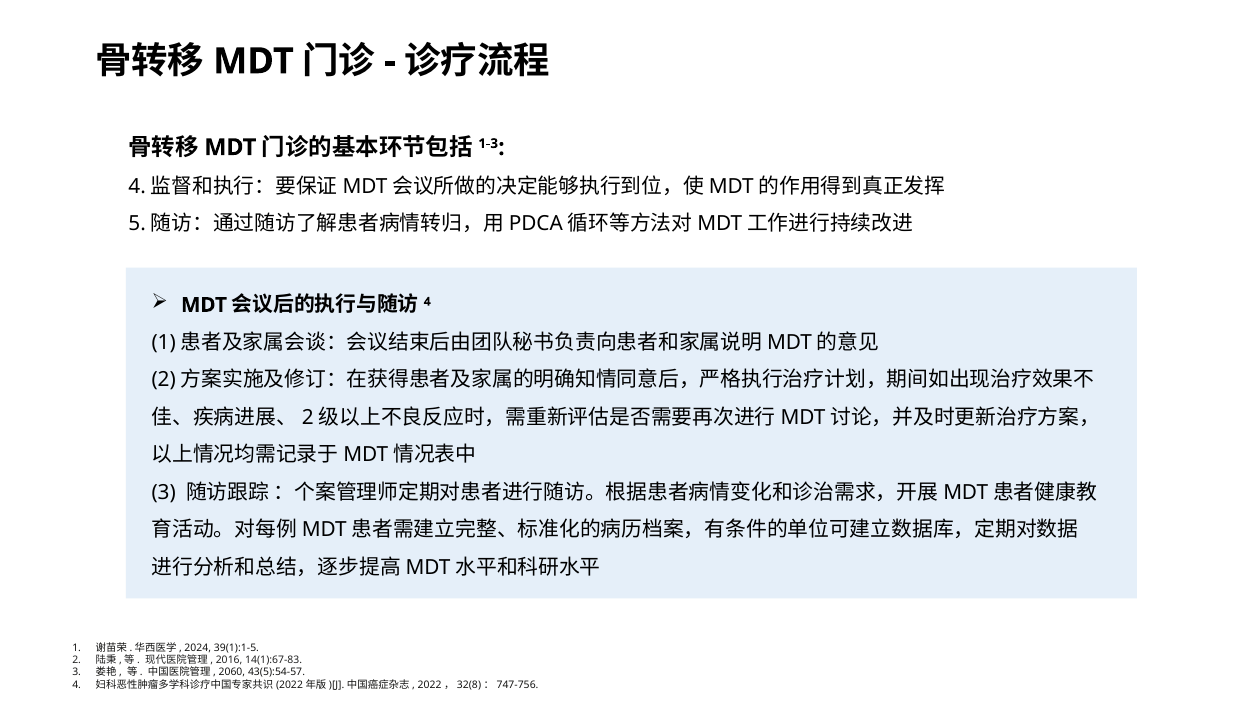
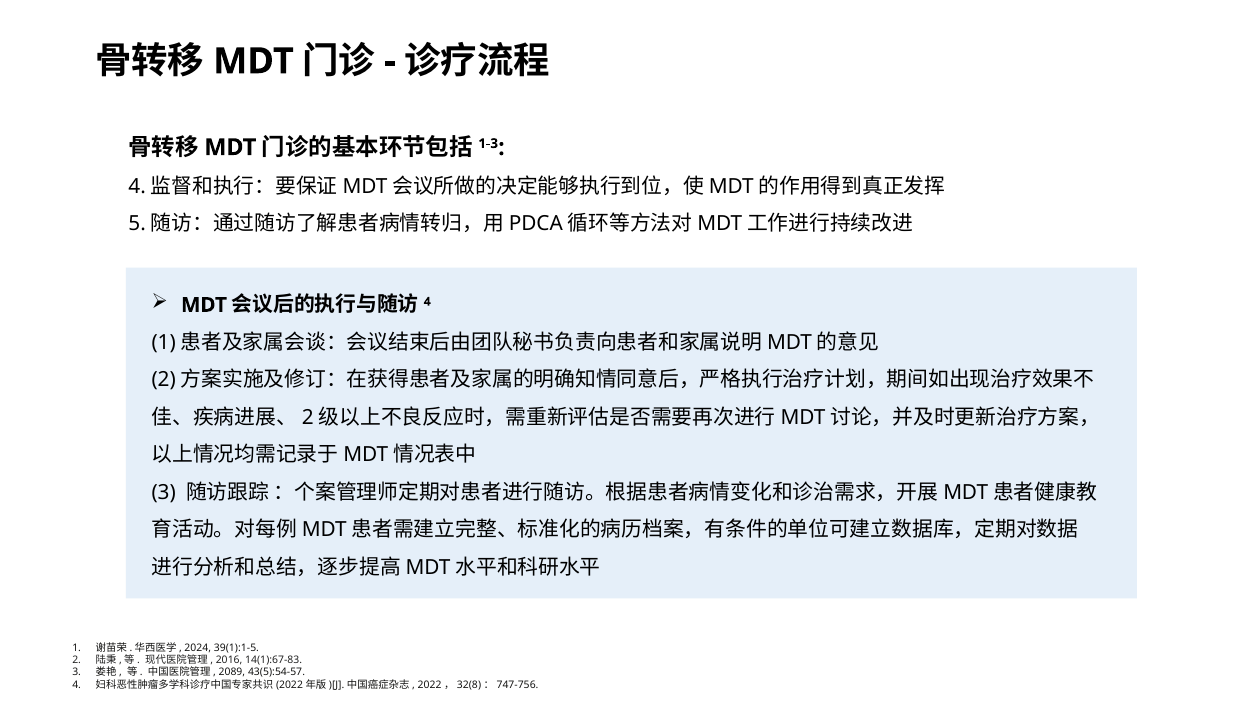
2060: 2060 -> 2089 (232, 672)
